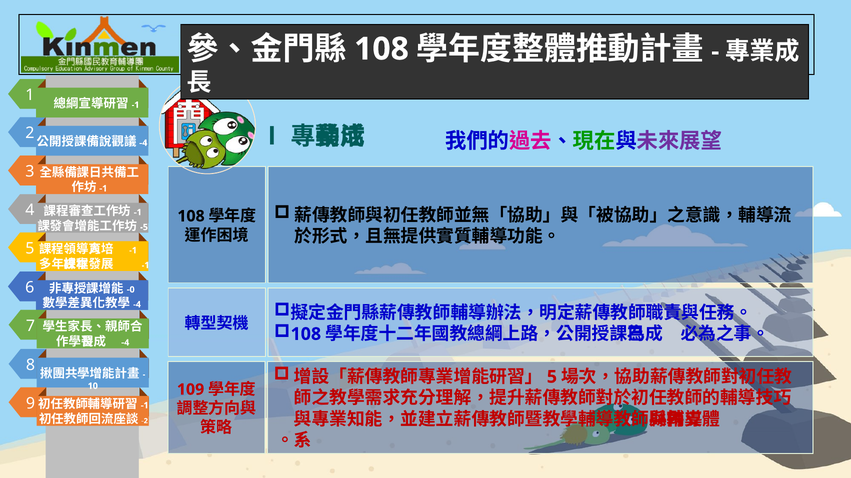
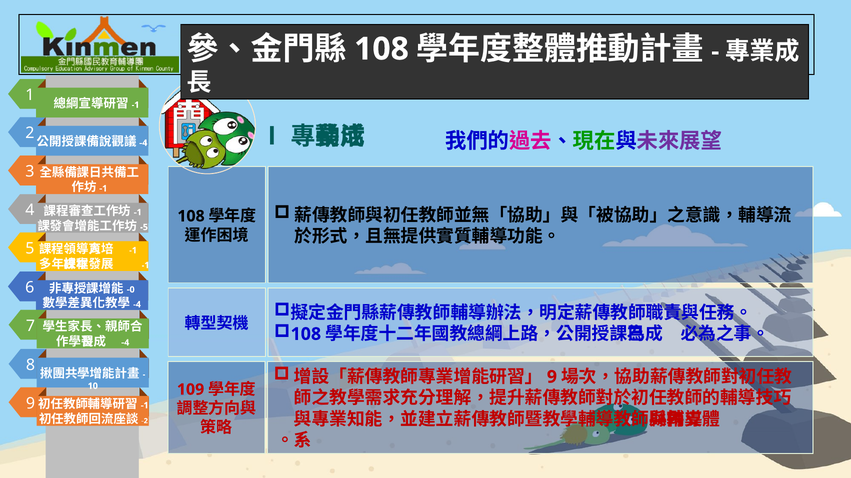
5: 5 -> 9 (552, 377)
